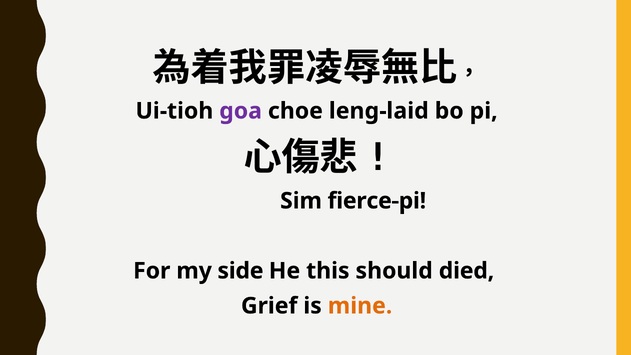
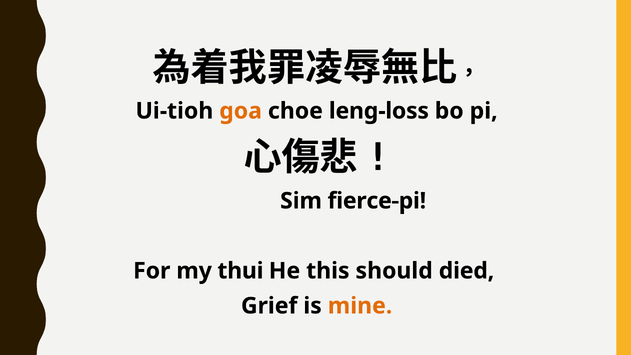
goa colour: purple -> orange (241, 111)
leng-laid: leng-laid -> leng-loss (379, 111)
side: side -> thui (240, 271)
